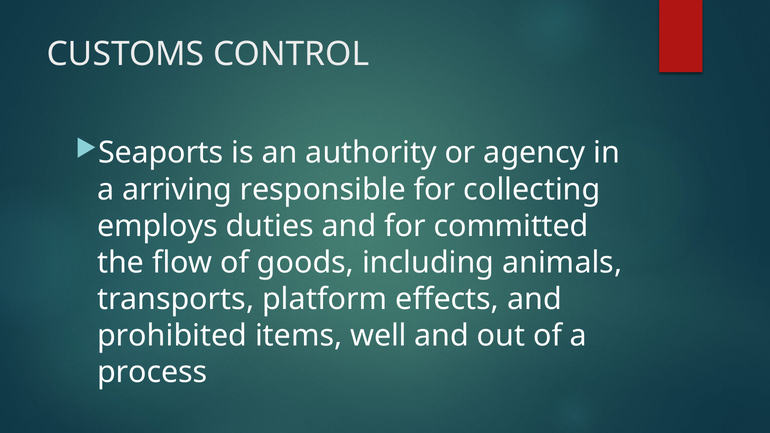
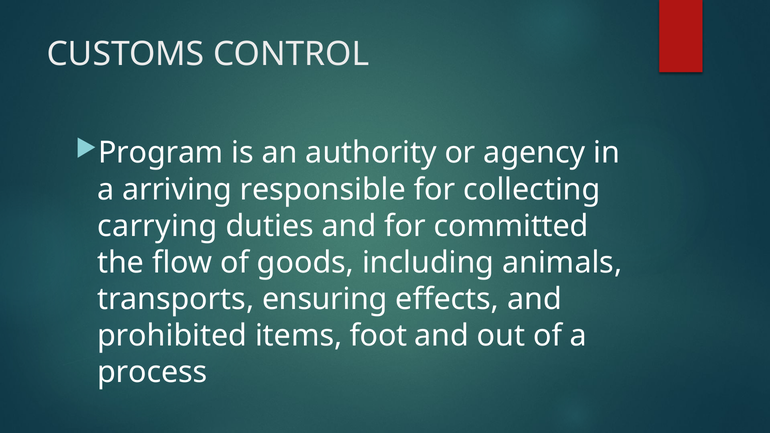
Seaports: Seaports -> Program (161, 153)
employs: employs -> carrying (157, 226)
platform: platform -> ensuring (325, 299)
well: well -> foot (378, 336)
